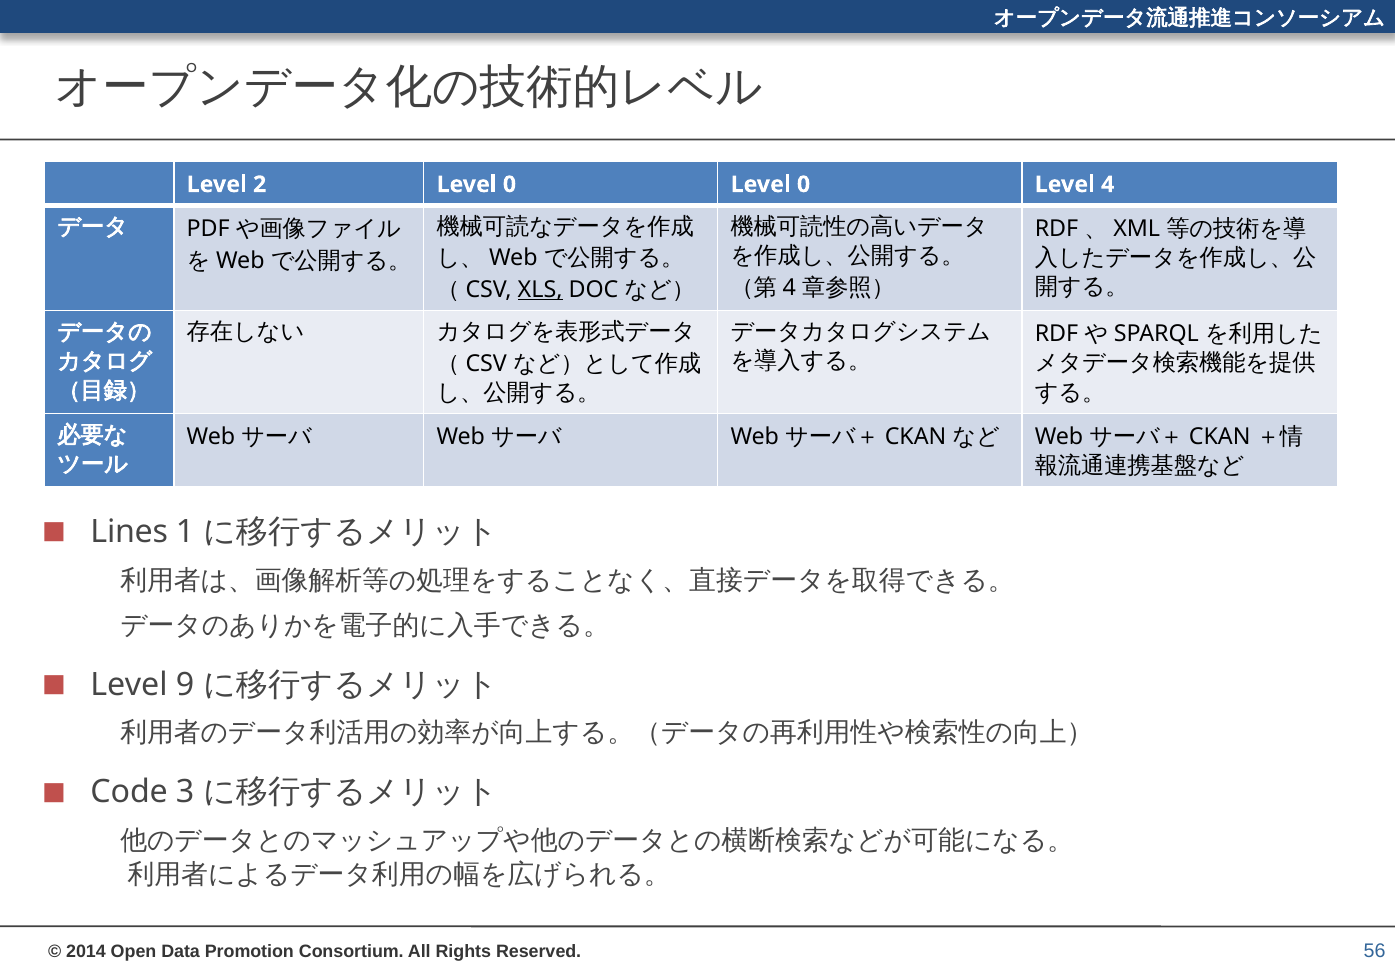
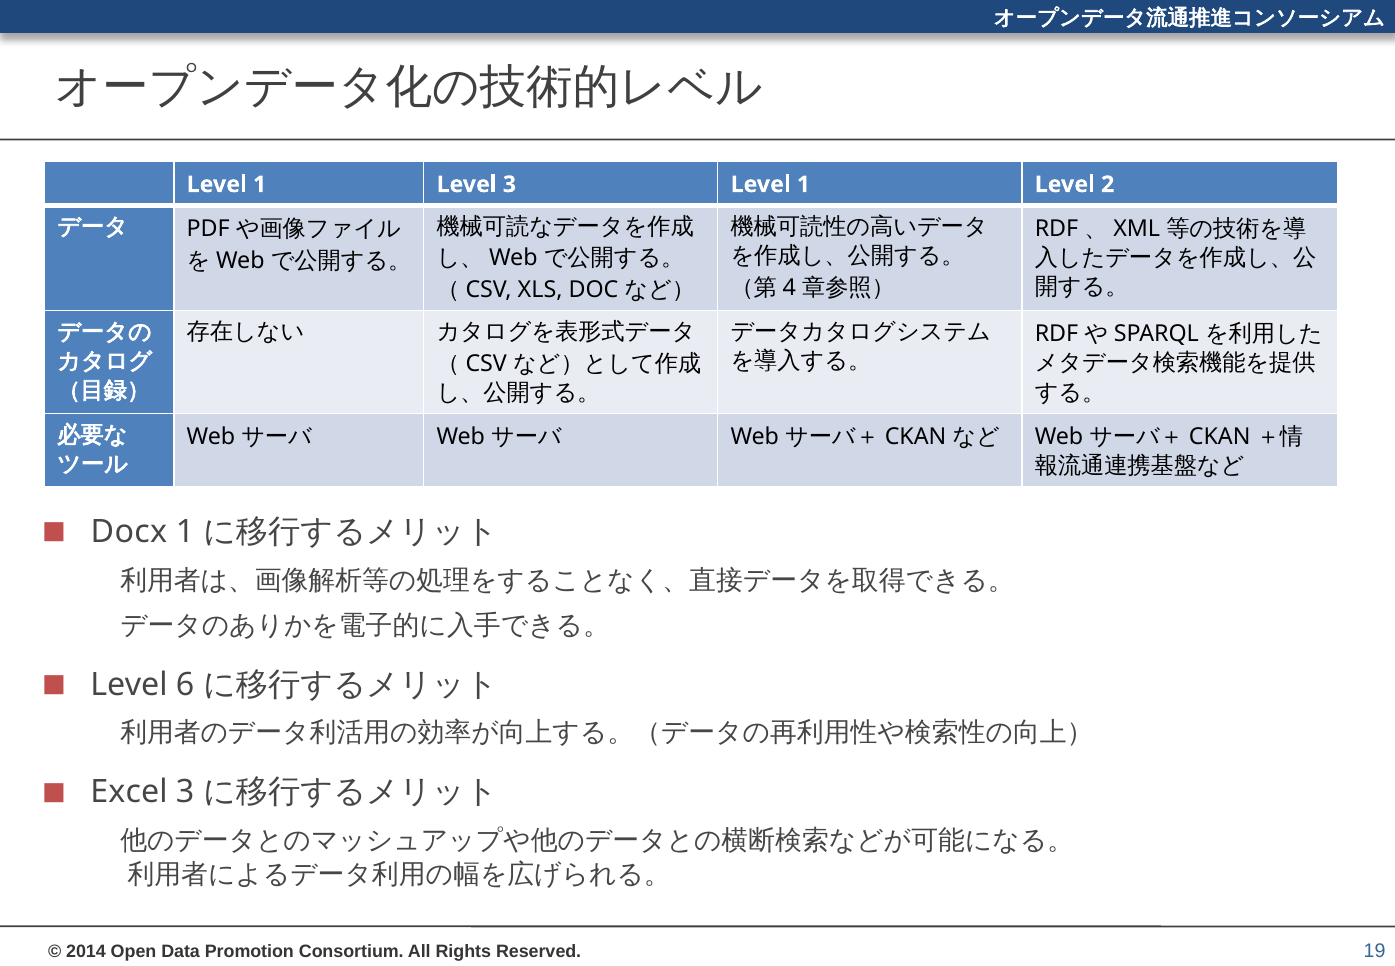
2: 2 -> 1 (260, 184)
0: 0 -> 3 (509, 184)
0: 0 -> 1 (804, 184)
4: 4 -> 2 (1108, 184)
XLS underline: present -> none (540, 290)
Lines: Lines -> Docx (129, 532)
9: 9 -> 6 (185, 684)
Code: Code -> Excel (129, 792)
56: 56 -> 19 (1375, 951)
